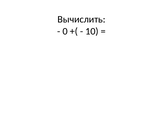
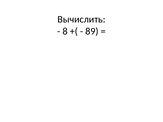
0: 0 -> 8 (65, 31)
10: 10 -> 89 (92, 31)
